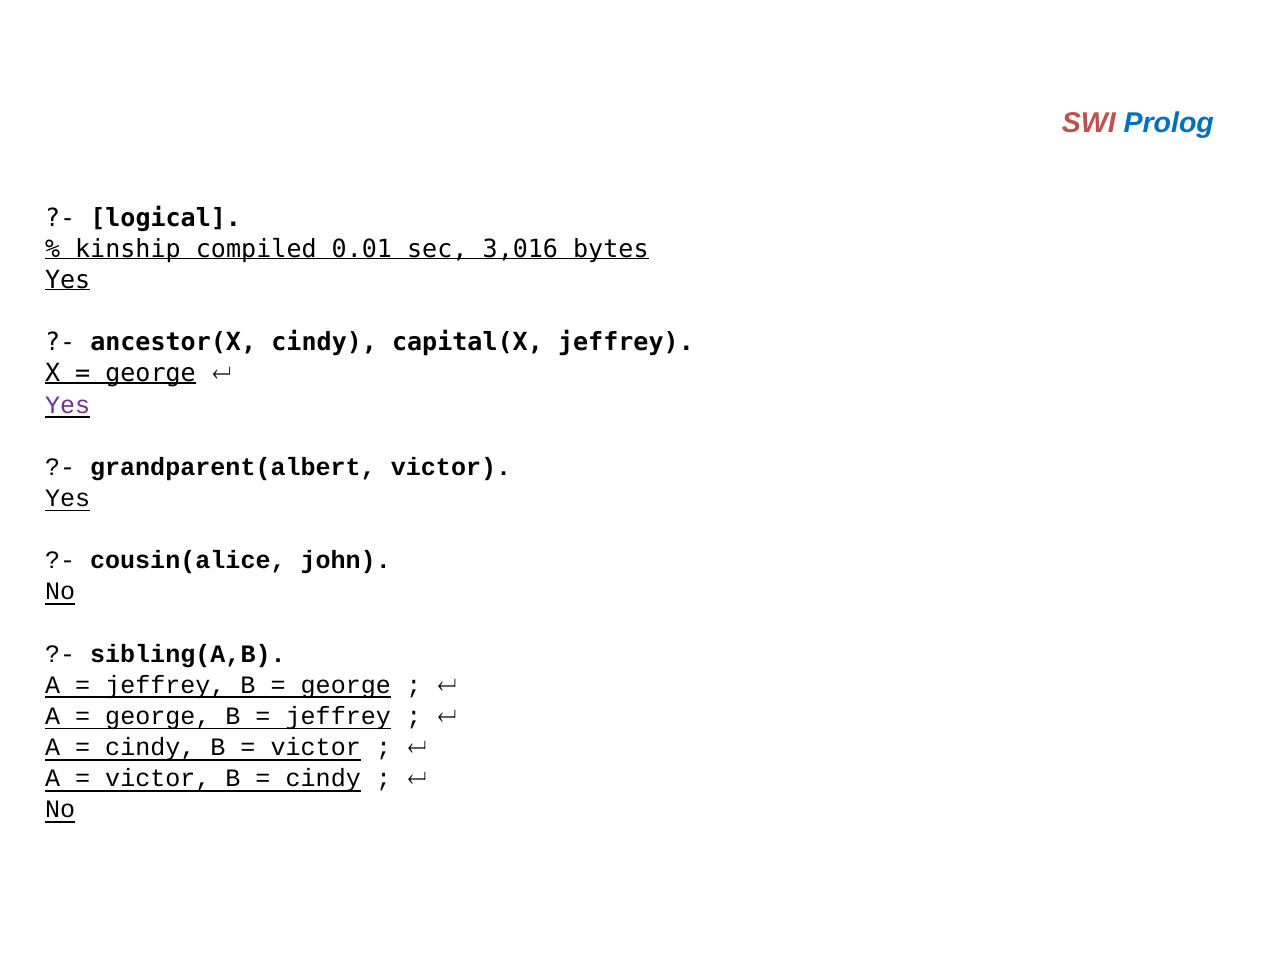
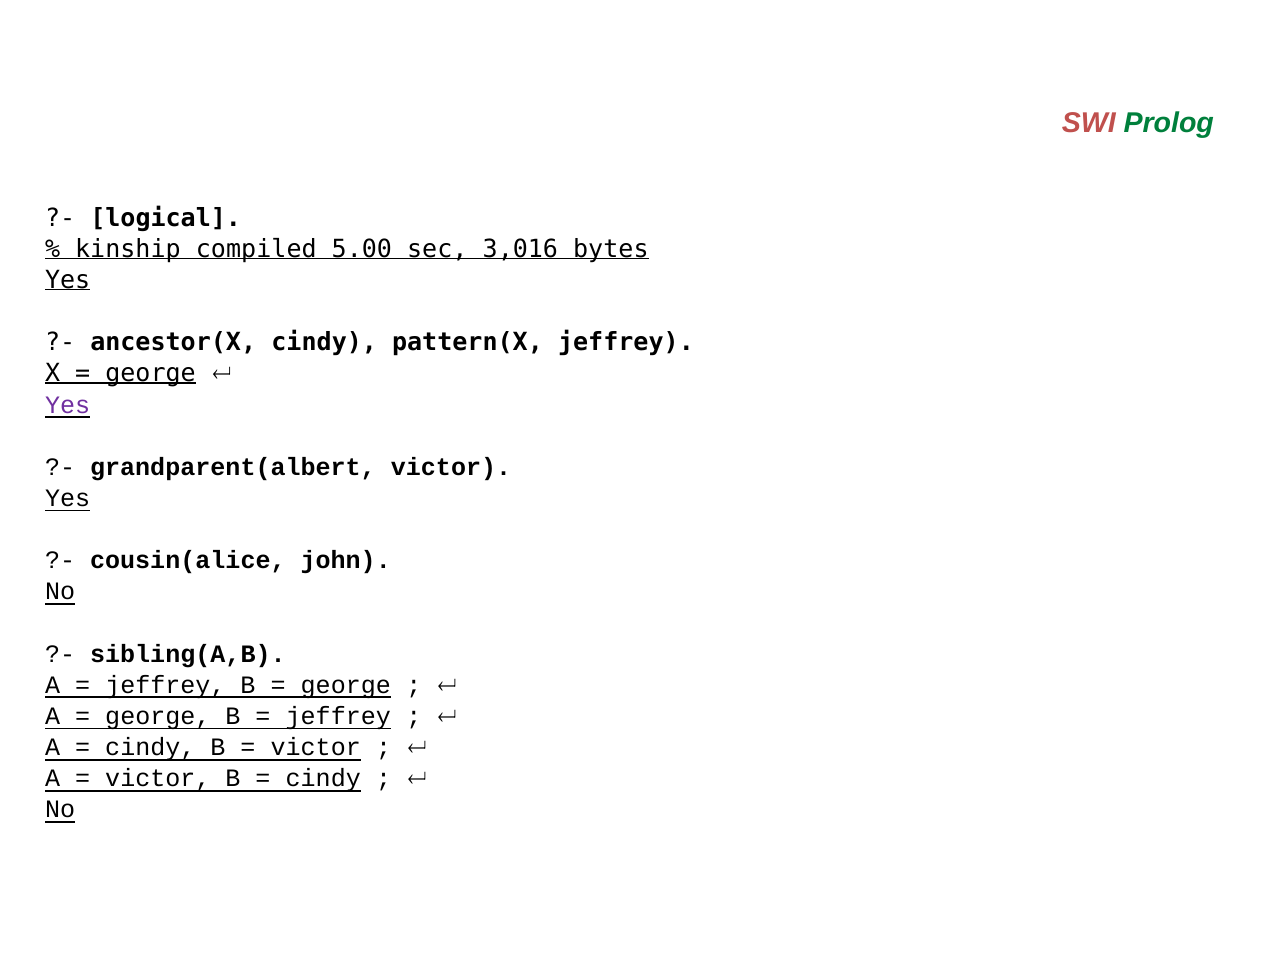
Prolog colour: blue -> green (1169, 123)
0.01: 0.01 -> 5.00 (362, 249)
capital(X: capital(X -> pattern(X (467, 343)
